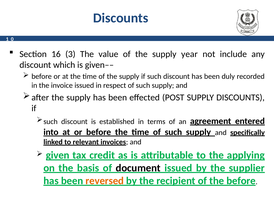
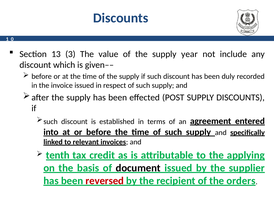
16: 16 -> 13 (56, 54)
given: given -> tenth (58, 156)
reversed colour: orange -> red (105, 181)
the before: before -> orders (241, 181)
